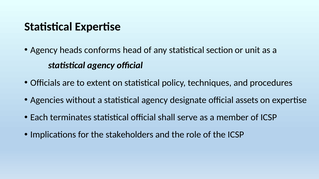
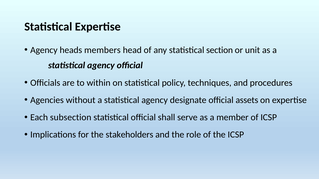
conforms: conforms -> members (102, 50)
extent: extent -> within (99, 83)
terminates: terminates -> subsection (71, 118)
